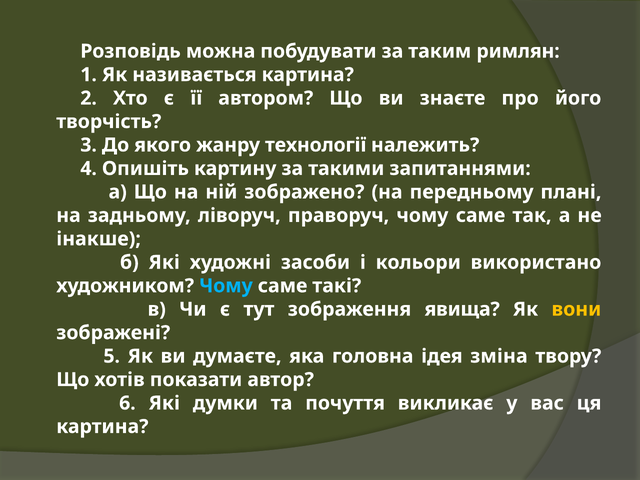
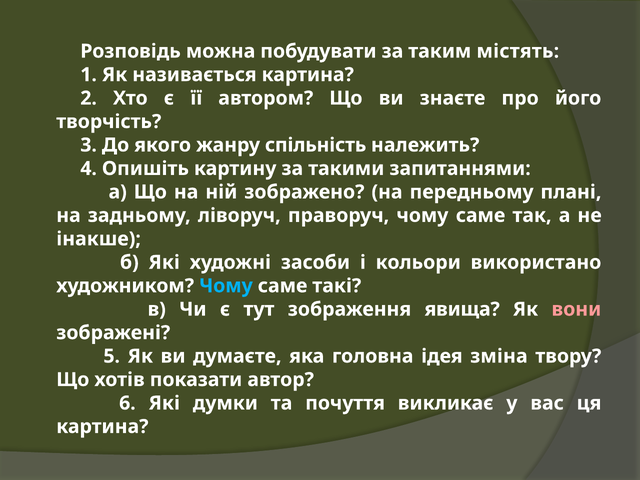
римлян: римлян -> містять (518, 51)
технології: технології -> спільність (316, 145)
вони colour: yellow -> pink (576, 309)
